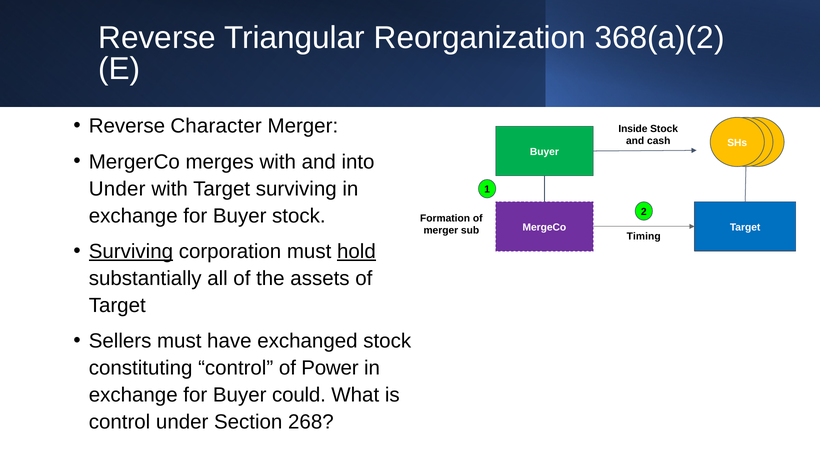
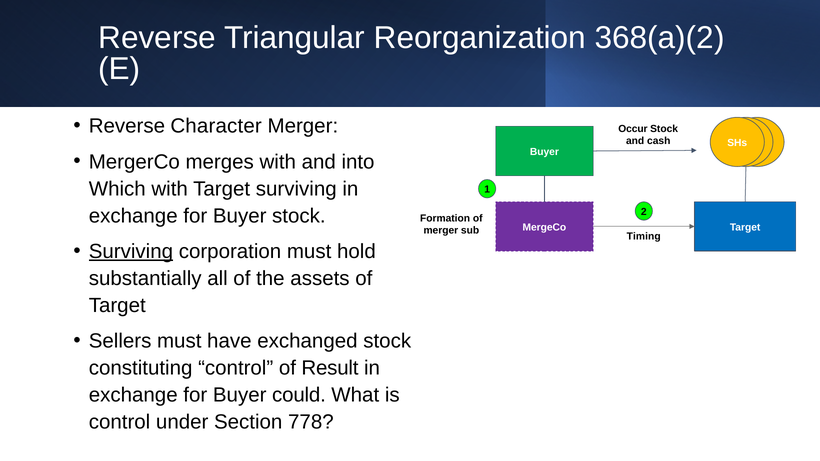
Inside: Inside -> Occur (633, 129)
Under: Under -> Which (117, 189)
hold underline: present -> none (356, 252)
Power: Power -> Result (330, 368)
268: 268 -> 778 (311, 422)
